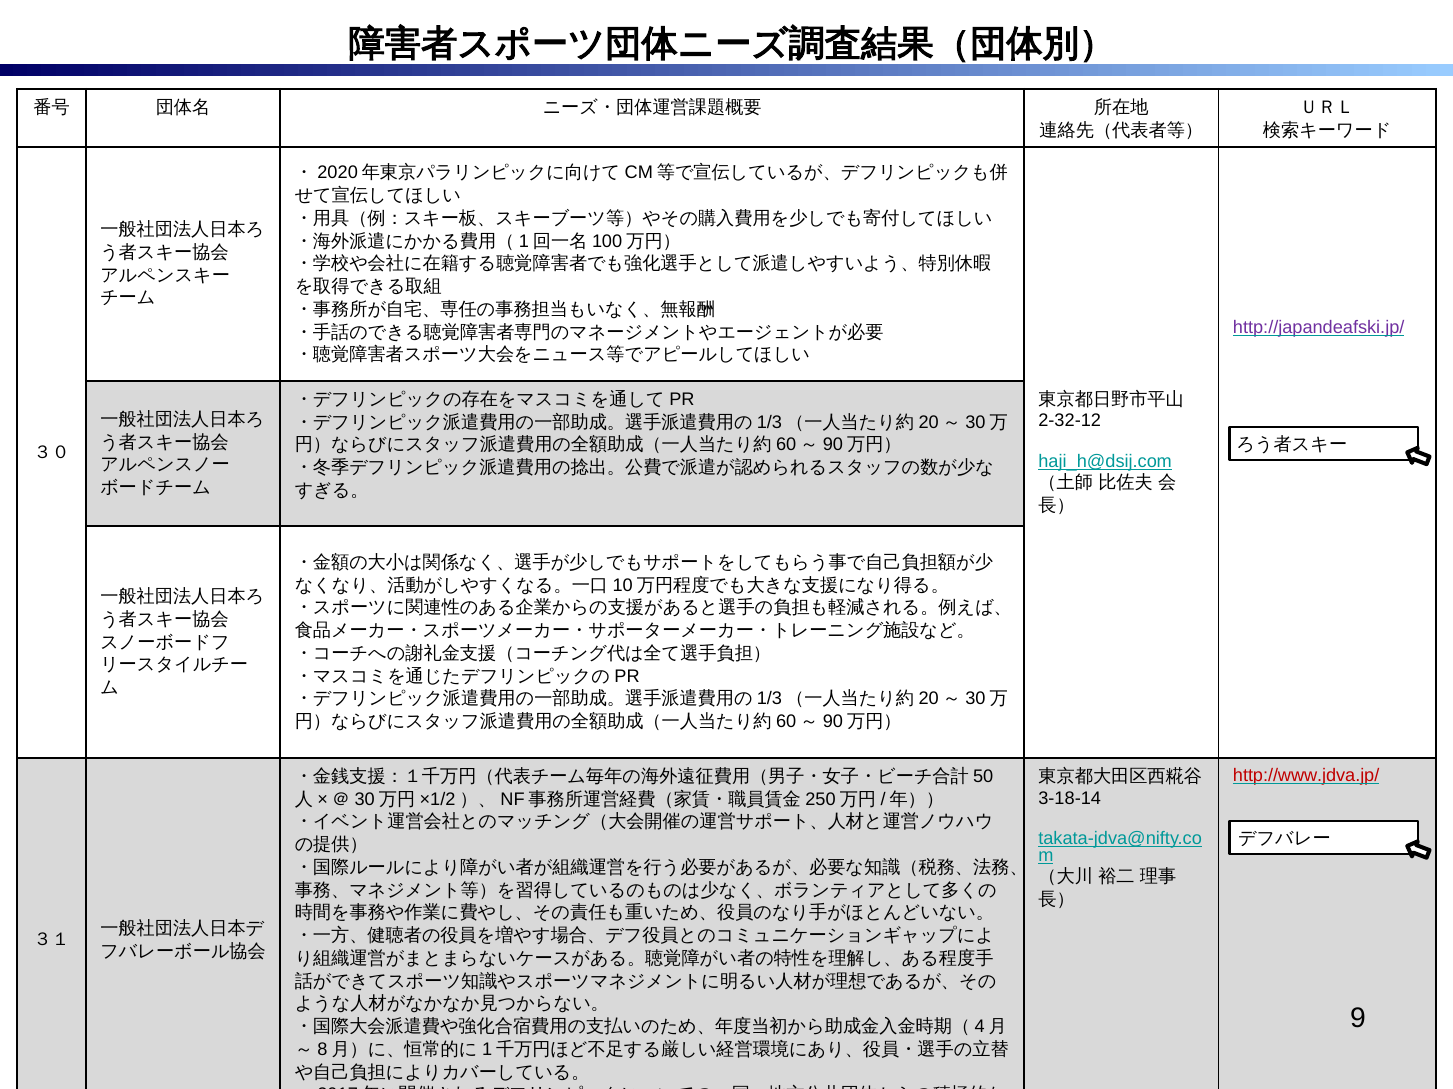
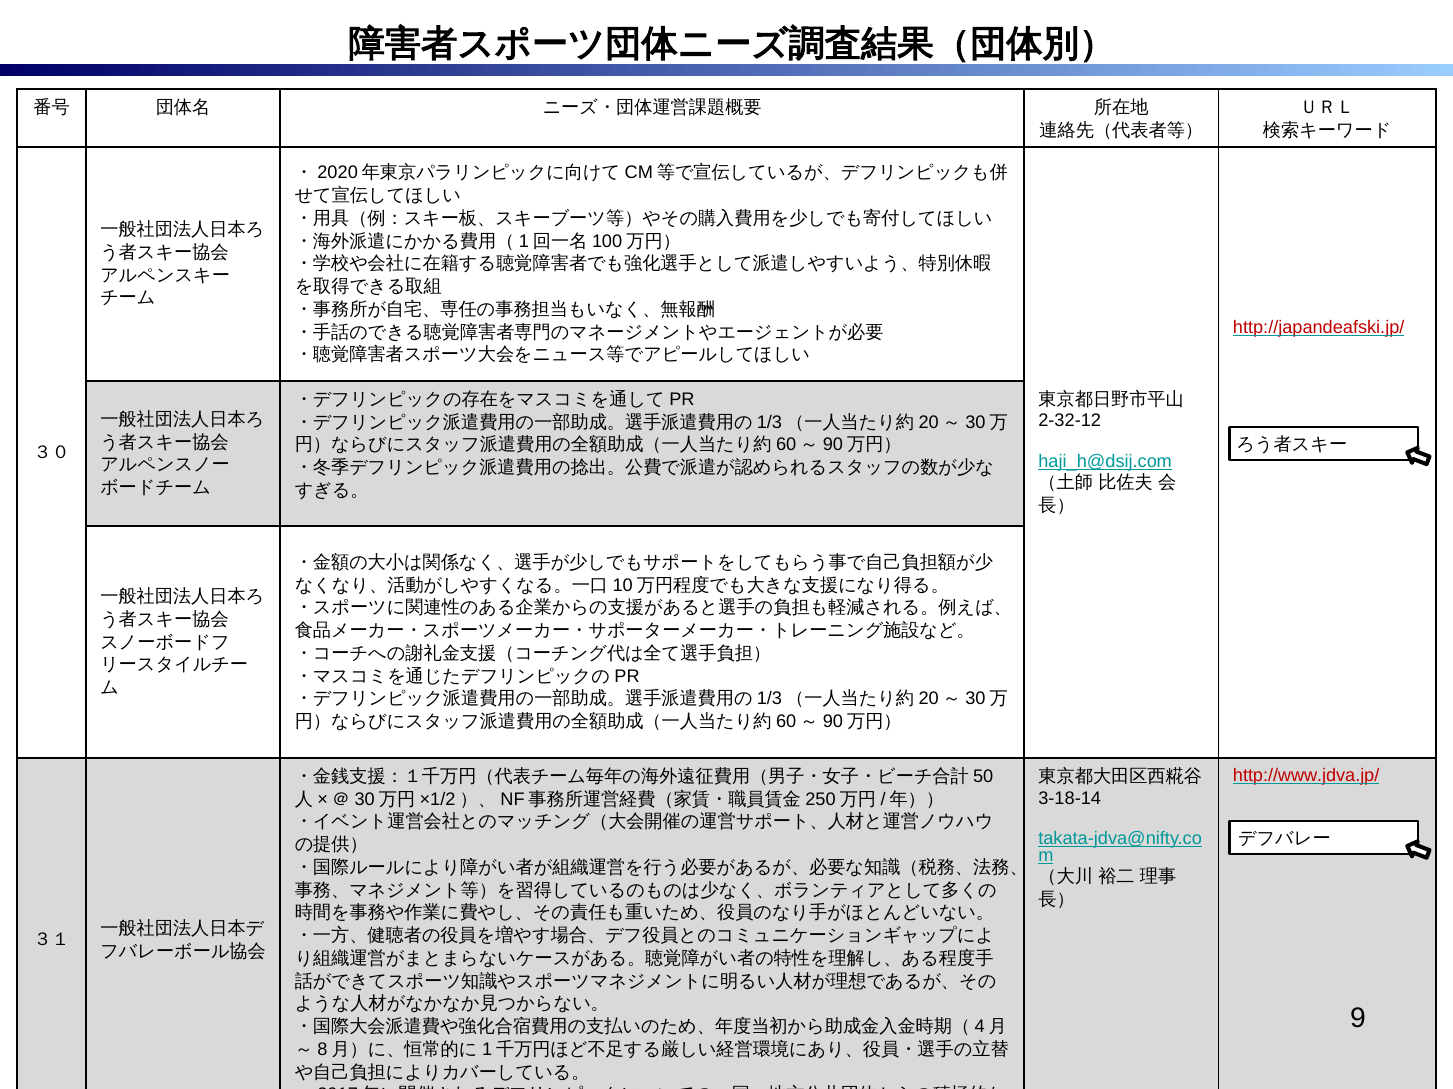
http://japandeafski.jp/ colour: purple -> red (1319, 328)
